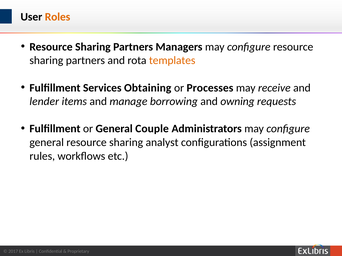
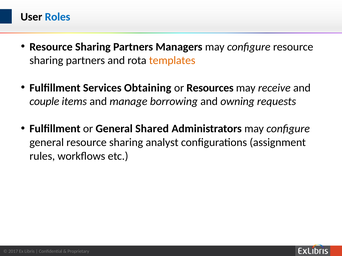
Roles colour: orange -> blue (58, 17)
Processes: Processes -> Resources (210, 88)
lender: lender -> couple (44, 102)
Couple: Couple -> Shared (152, 129)
